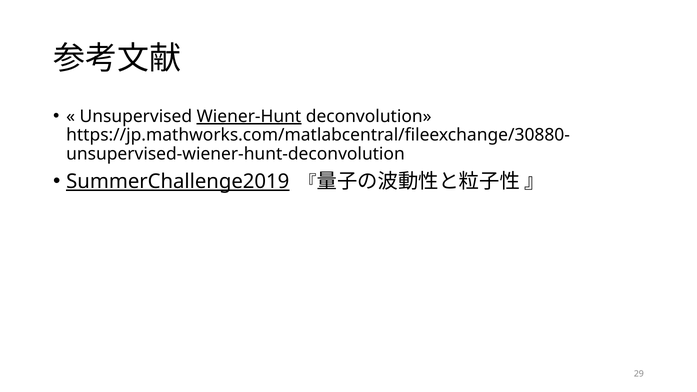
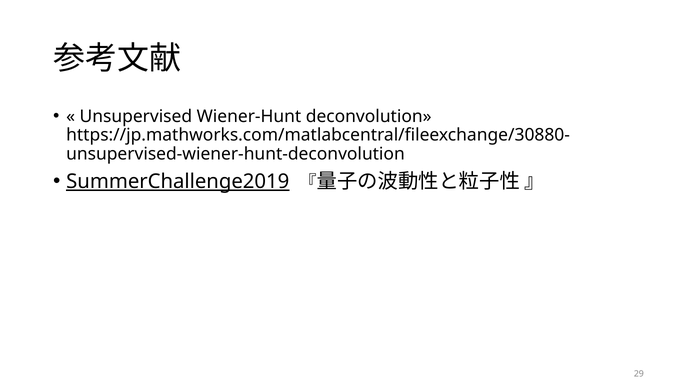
Wiener-Hunt underline: present -> none (249, 116)
